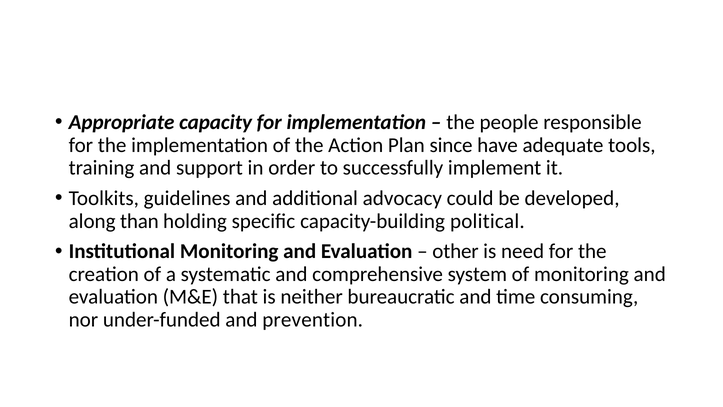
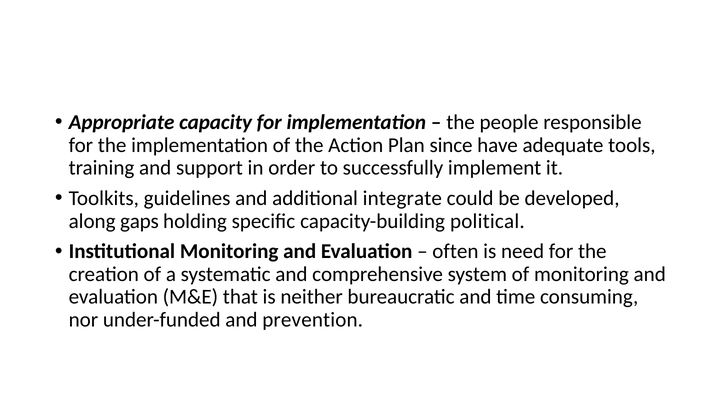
advocacy: advocacy -> integrate (402, 198)
than: than -> gaps (139, 221)
other: other -> often (455, 251)
